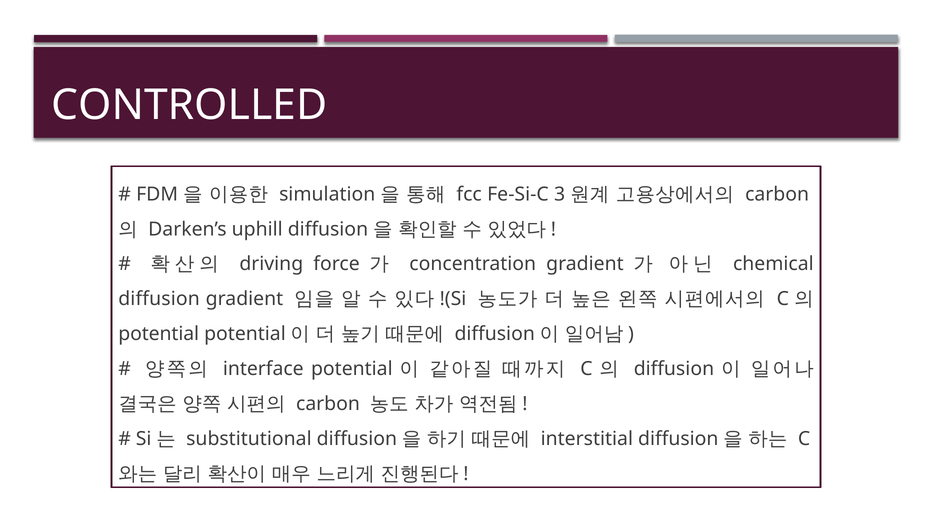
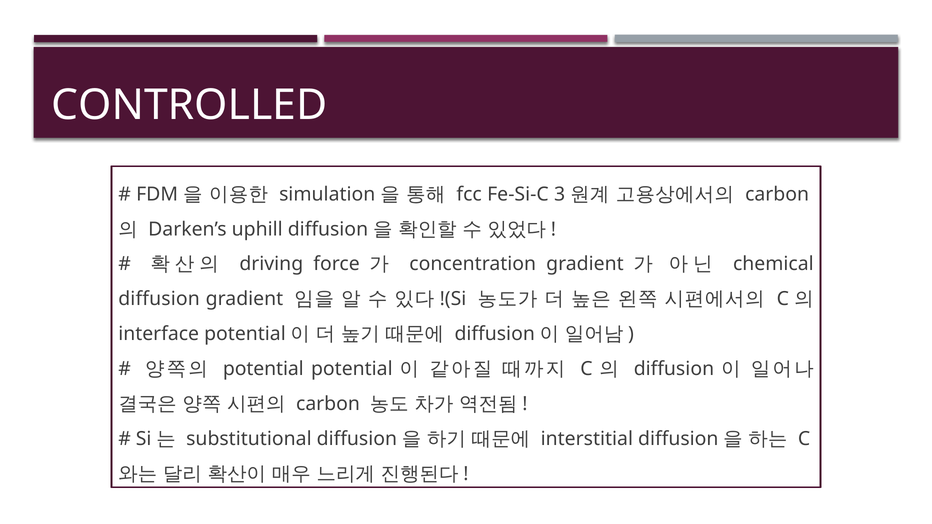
potential: potential -> interface (159, 334)
interface: interface -> potential (263, 369)
